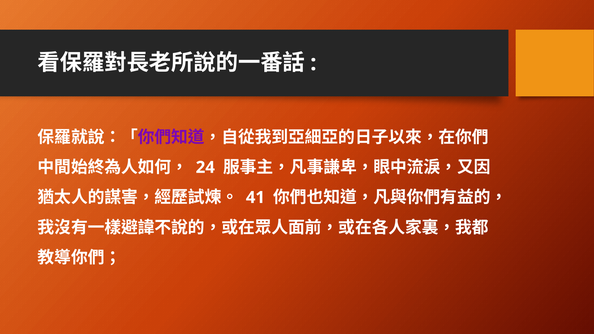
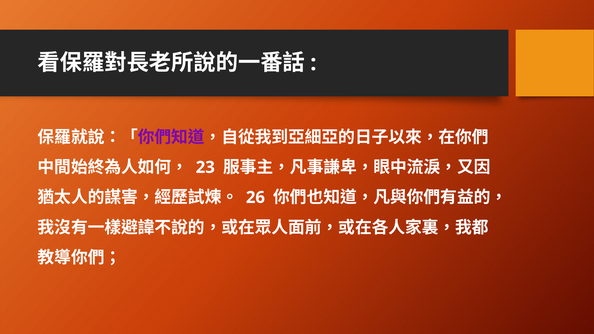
24: 24 -> 23 (205, 167)
41: 41 -> 26 (255, 198)
